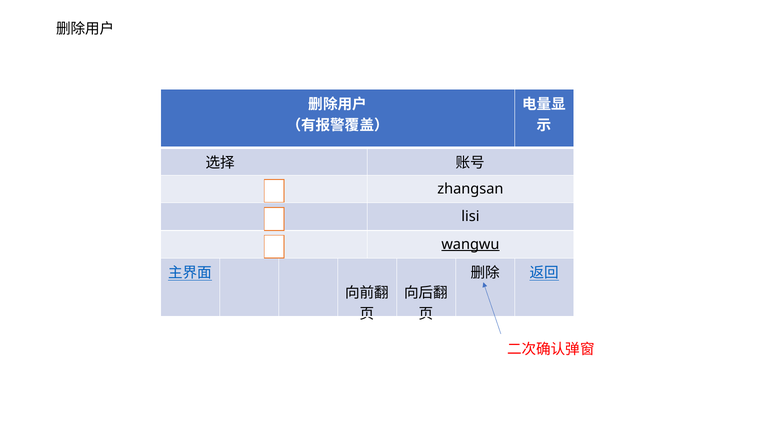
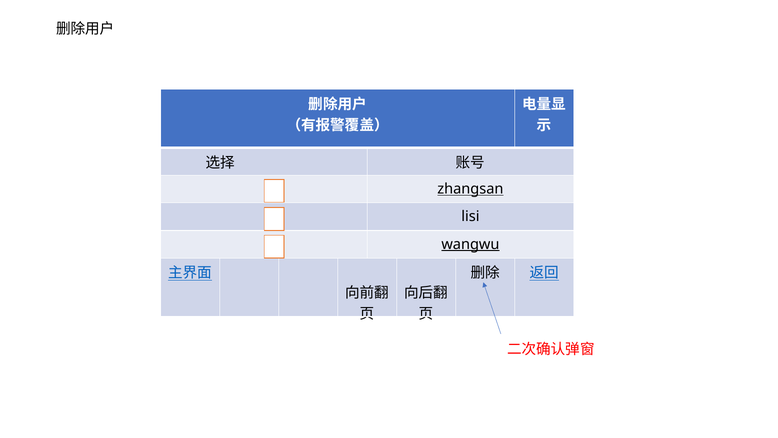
zhangsan underline: none -> present (470, 189)
